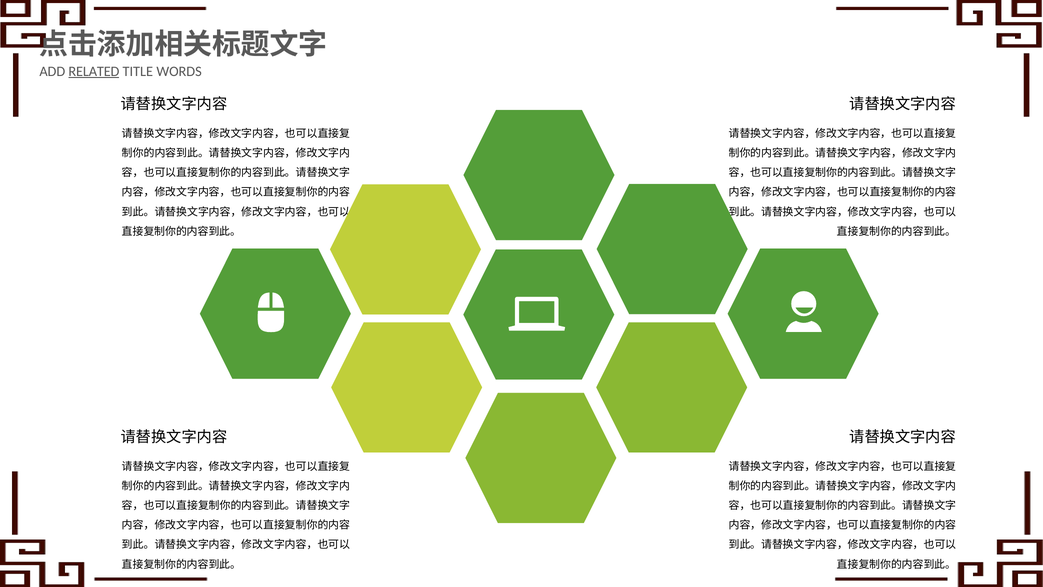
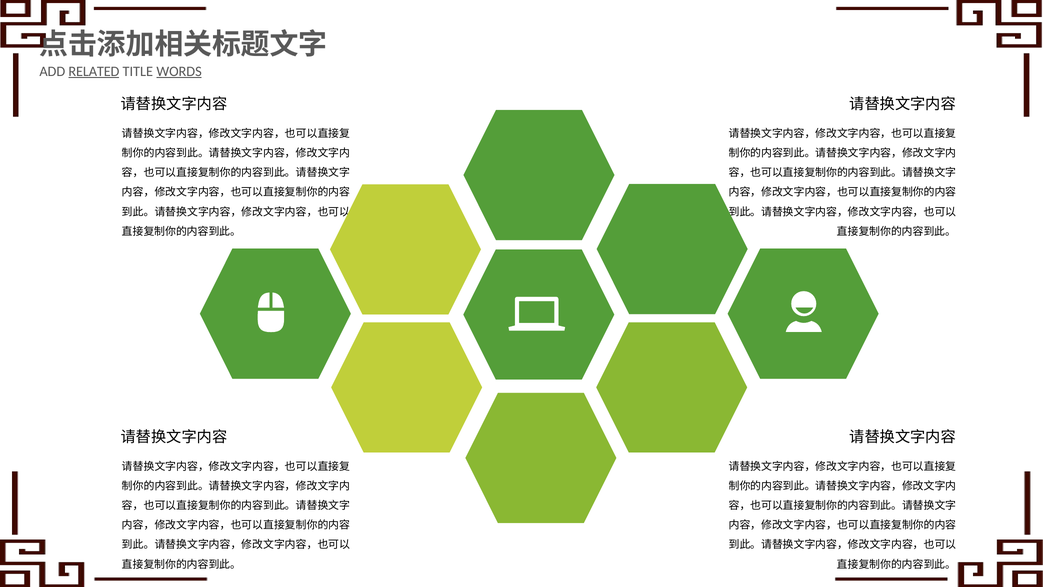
WORDS underline: none -> present (179, 71)
